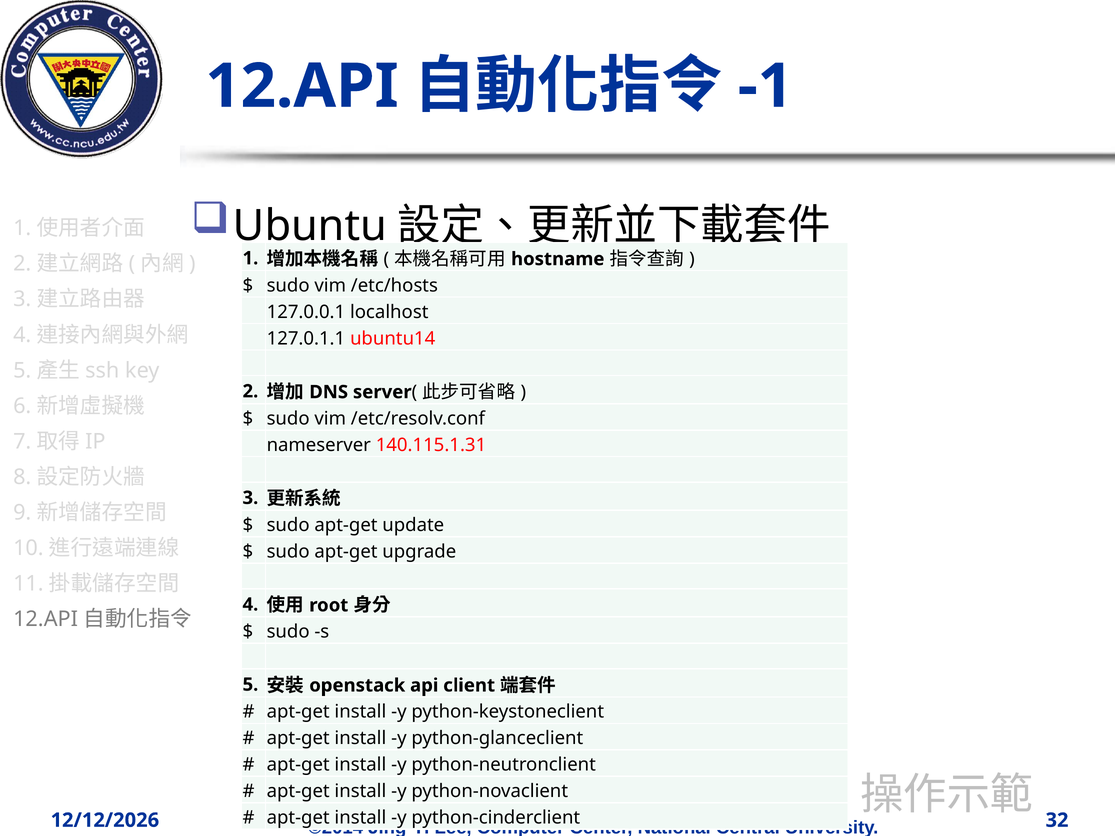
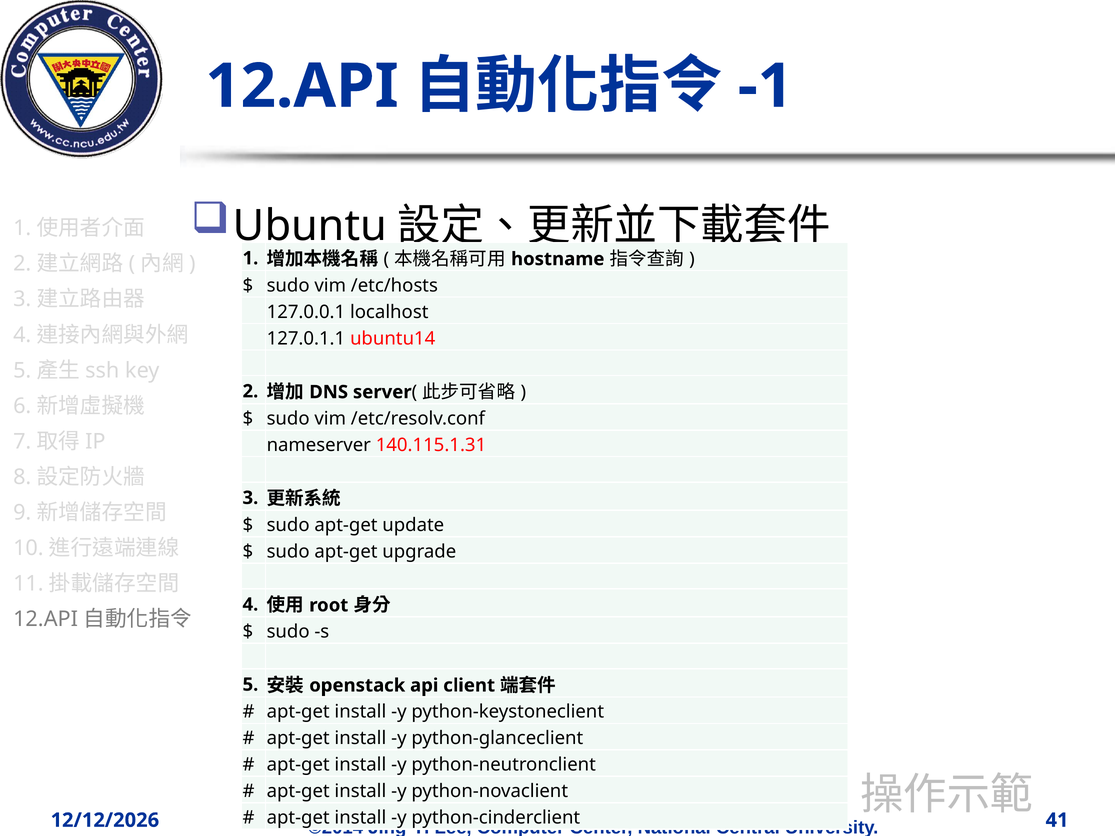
32: 32 -> 41 (1057, 820)
